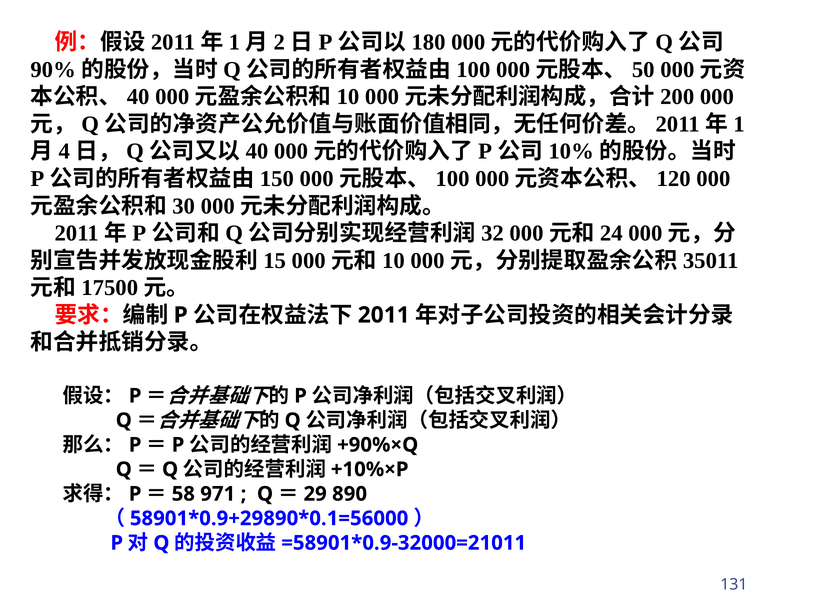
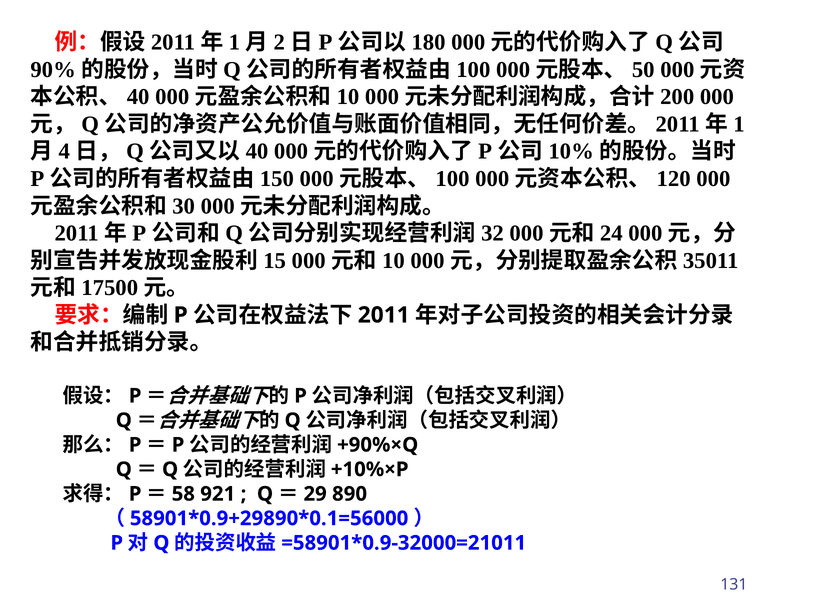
971: 971 -> 921 (218, 494)
